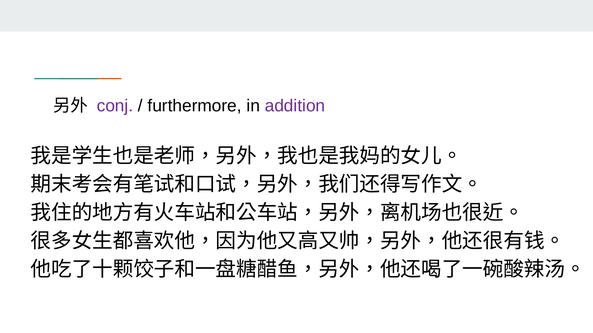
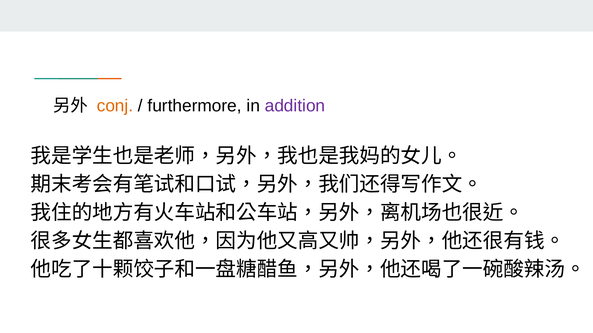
conj colour: purple -> orange (115, 106)
